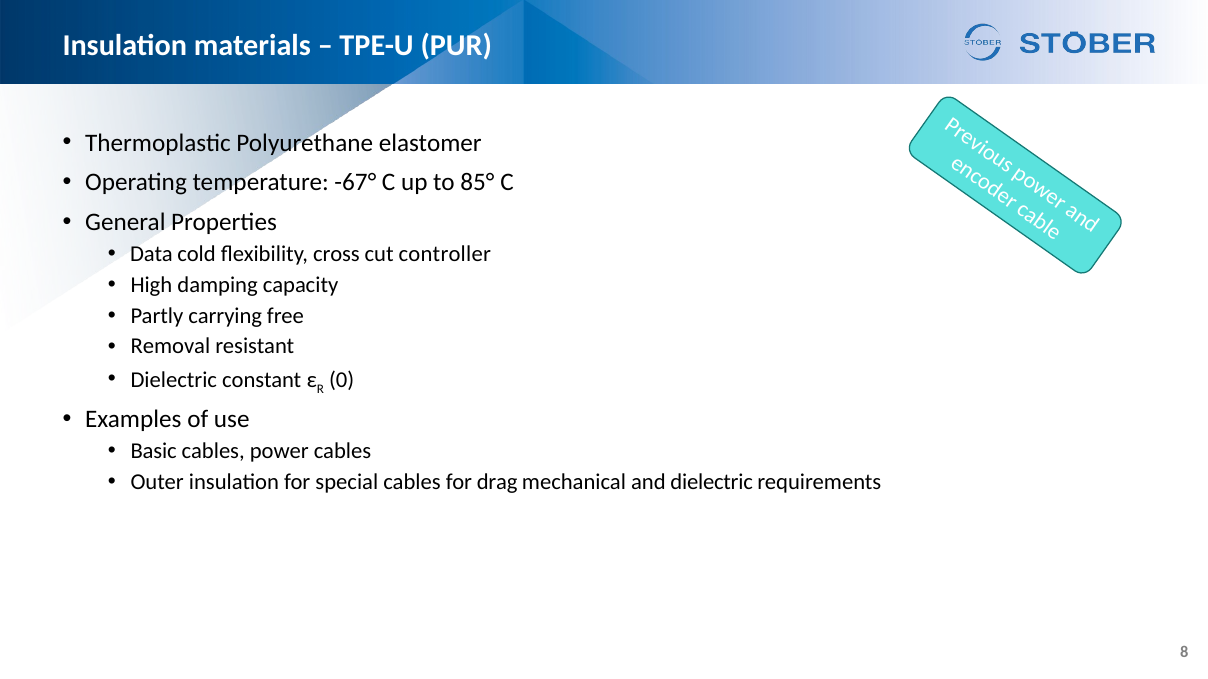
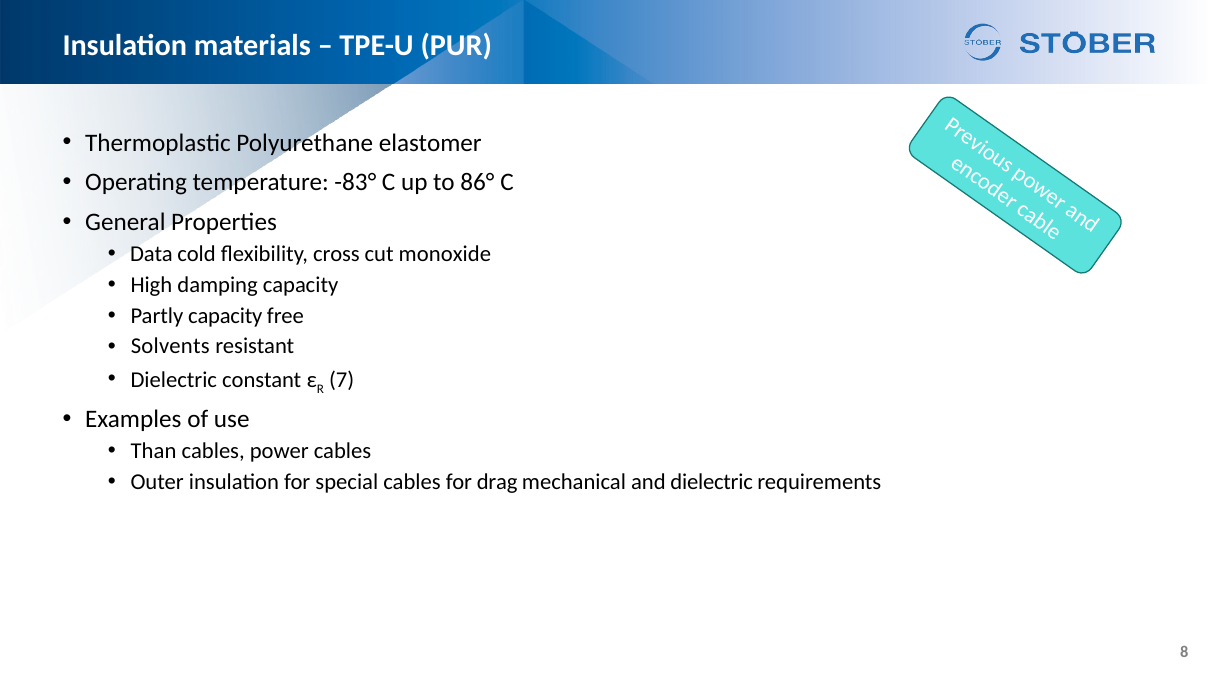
-67°: -67° -> -83° (355, 183)
85°: 85° -> 86° (477, 183)
controller: controller -> monoxide (445, 254)
Partly carrying: carrying -> capacity (225, 316)
Removal: Removal -> Solvents (170, 347)
0: 0 -> 7 (342, 380)
Basic: Basic -> Than (154, 451)
